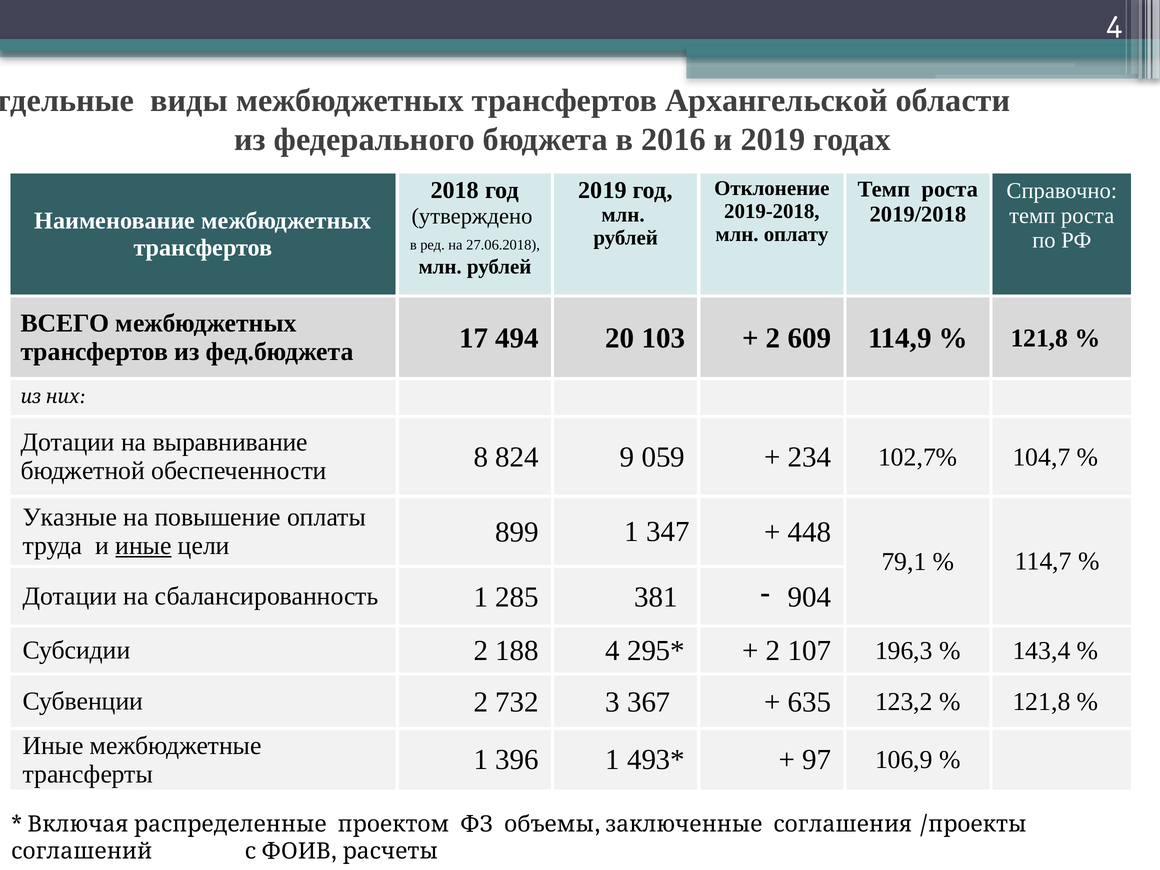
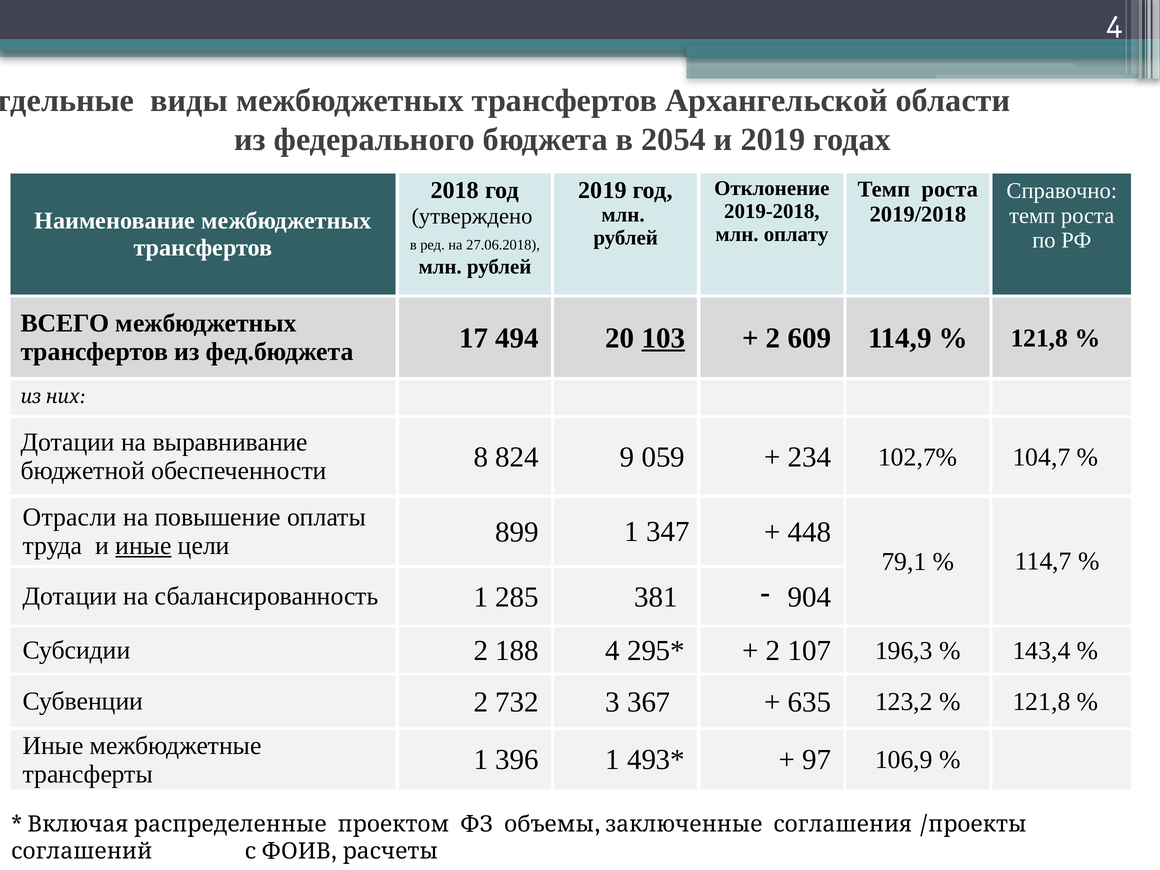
2016: 2016 -> 2054 (674, 139)
103 underline: none -> present (663, 338)
Указные: Указные -> Отрасли (70, 517)
